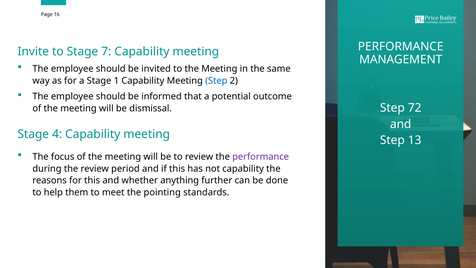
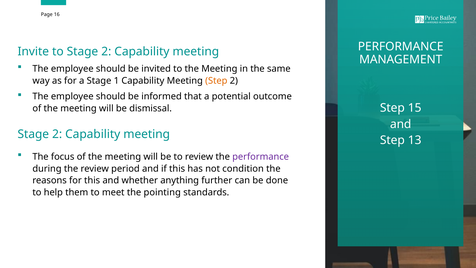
to Stage 7: 7 -> 2 (106, 51)
Step colour: blue -> orange (216, 81)
72: 72 -> 15 (415, 108)
4: 4 -> 2 (57, 134)
not capability: capability -> condition (243, 168)
